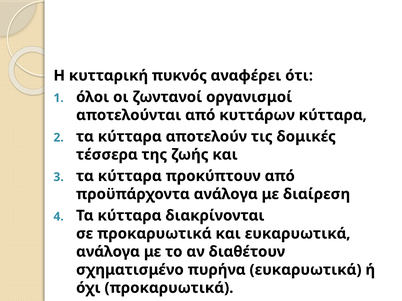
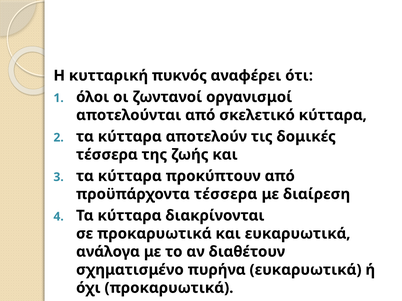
κυττάρων: κυττάρων -> σκελετικό (257, 115)
προϋπάρχοντα ανάλογα: ανάλογα -> τέσσερα (226, 194)
